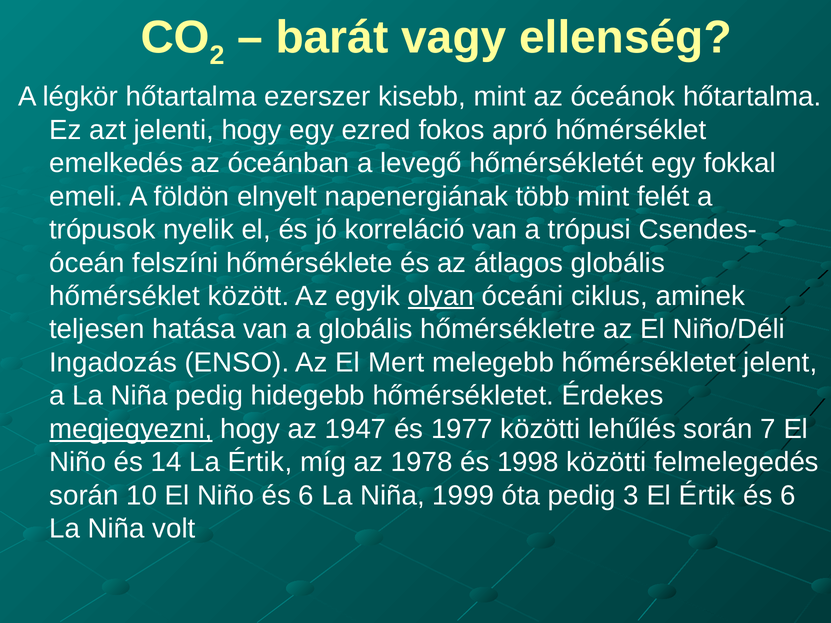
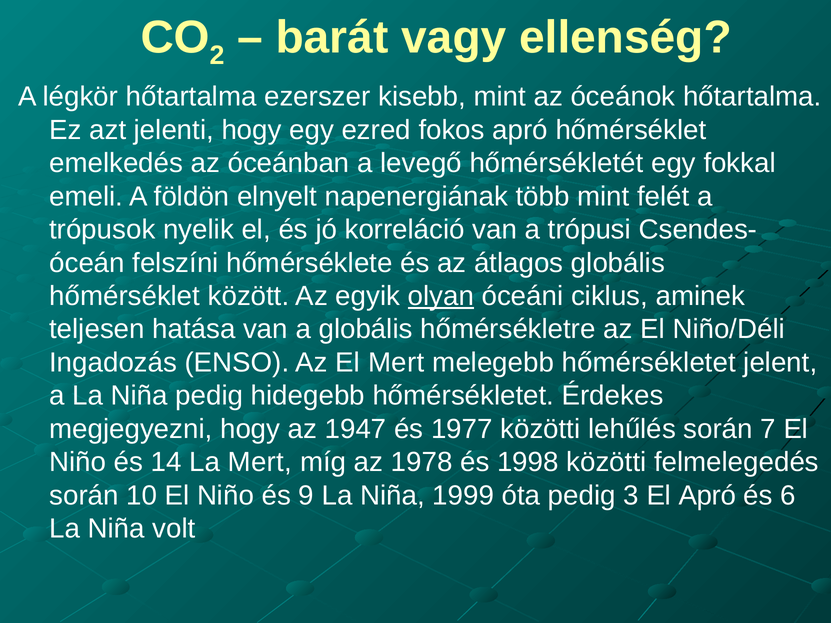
megjegyezni underline: present -> none (131, 429)
La Értik: Értik -> Mert (260, 462)
Niño és 6: 6 -> 9 (306, 496)
El Értik: Értik -> Apró (707, 496)
